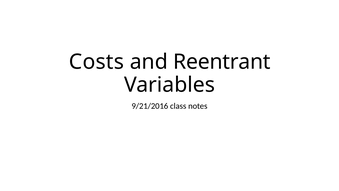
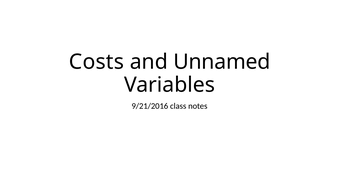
Reentrant: Reentrant -> Unnamed (222, 62)
